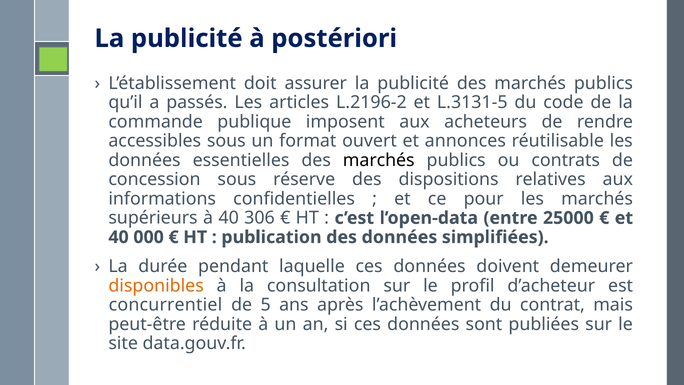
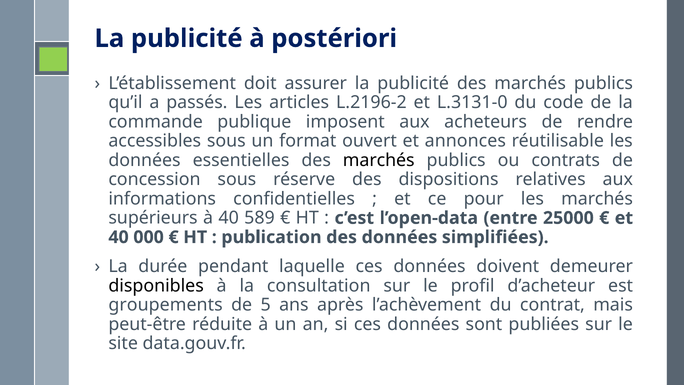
L.3131-5: L.3131-5 -> L.3131-0 (472, 103)
306: 306 -> 589 (259, 218)
disponibles colour: orange -> black (156, 286)
concurrentiel: concurrentiel -> groupements (166, 305)
